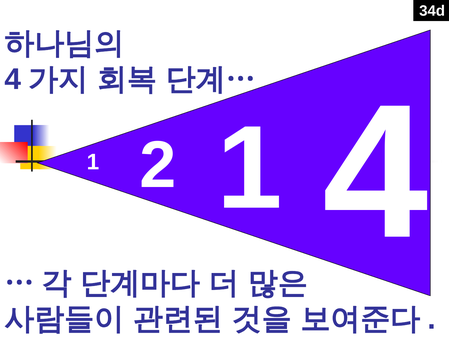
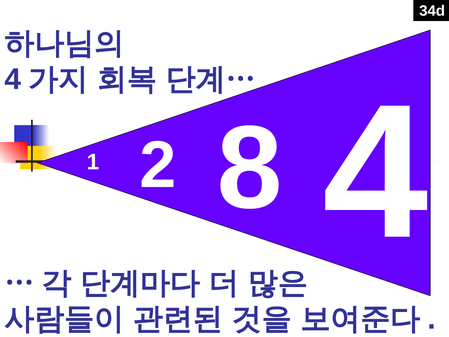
2 1: 1 -> 8 (249, 169)
